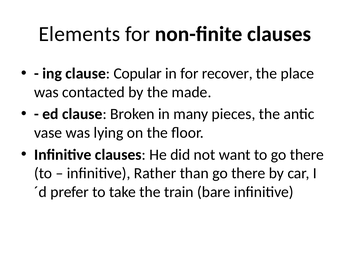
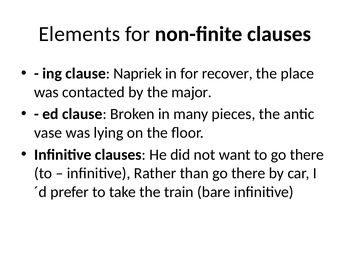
Copular: Copular -> Napriek (138, 73)
made: made -> major (192, 92)
